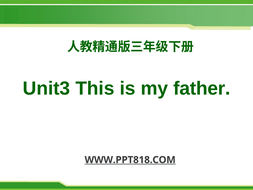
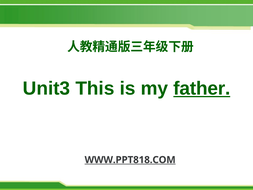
father underline: none -> present (202, 88)
